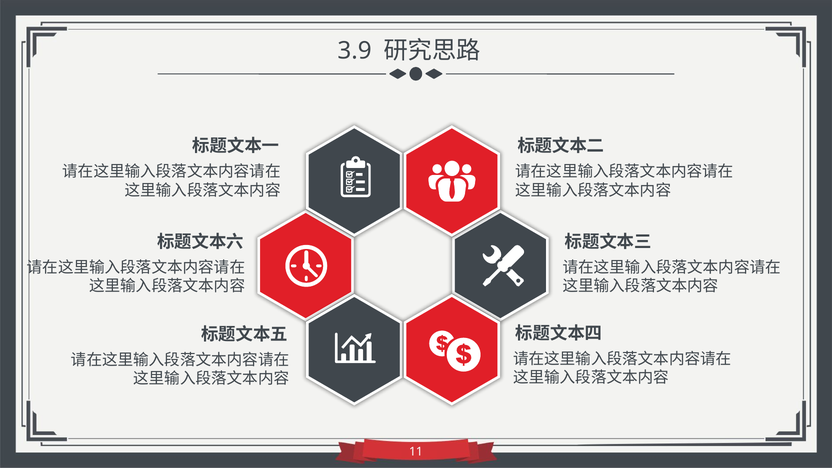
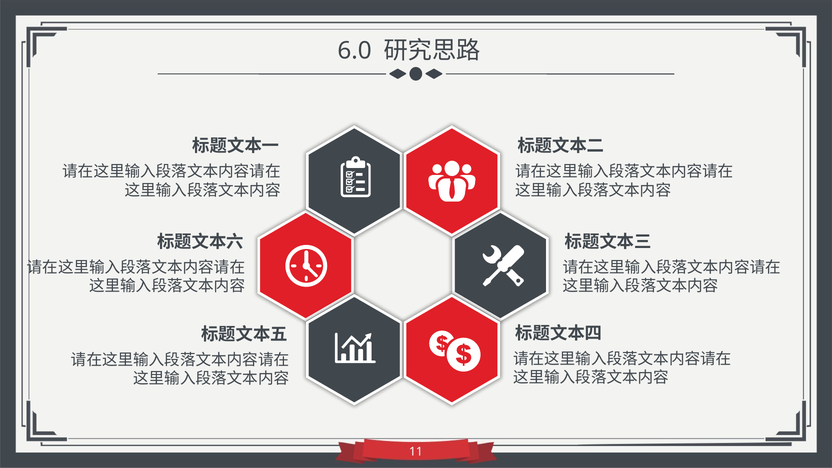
3.9: 3.9 -> 6.0 (355, 51)
